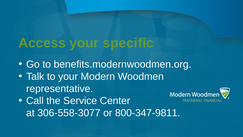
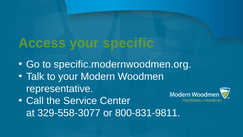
benefits.modernwoodmen.org: benefits.modernwoodmen.org -> specific.modernwoodmen.org (123, 64)
306-558-3077: 306-558-3077 -> 329-558-3077 (69, 113)
800-347-9811: 800-347-9811 -> 800-831-9811 (148, 113)
